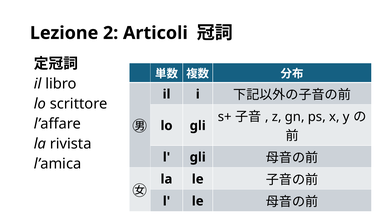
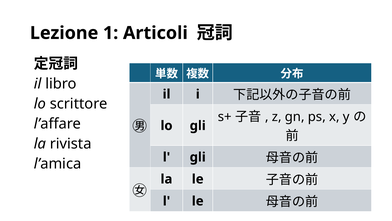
2: 2 -> 1 (111, 33)
